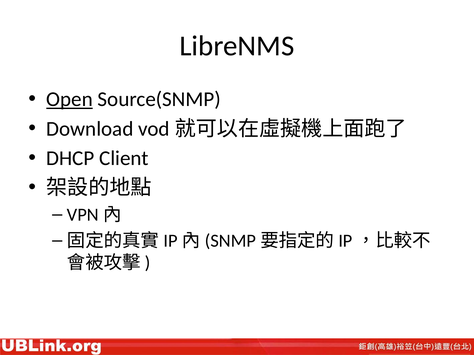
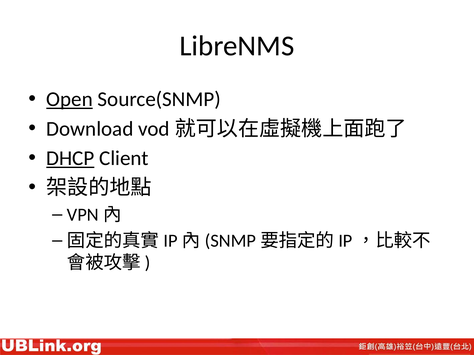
DHCP underline: none -> present (70, 158)
